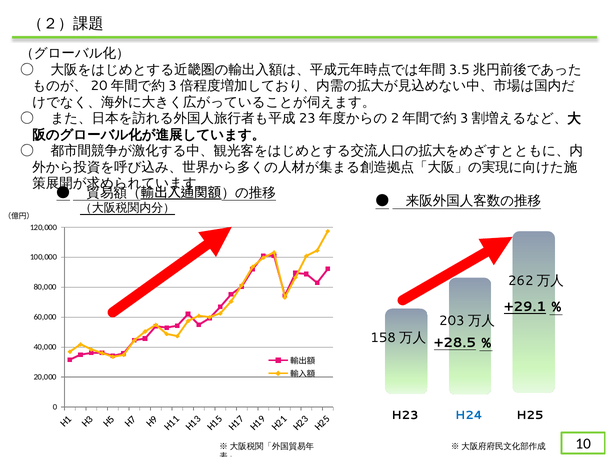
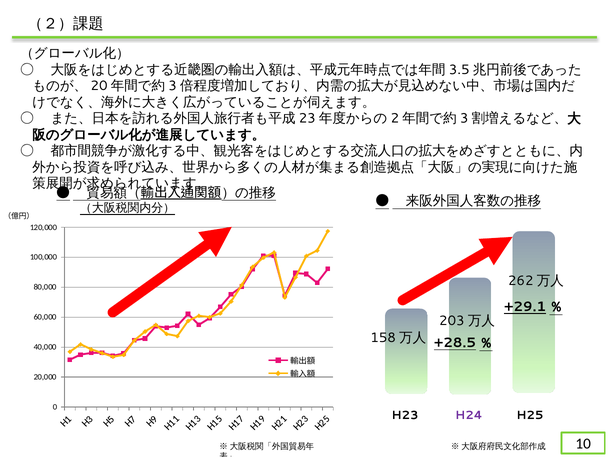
H24 colour: blue -> purple (469, 415)
